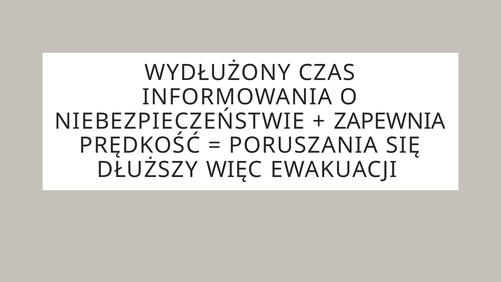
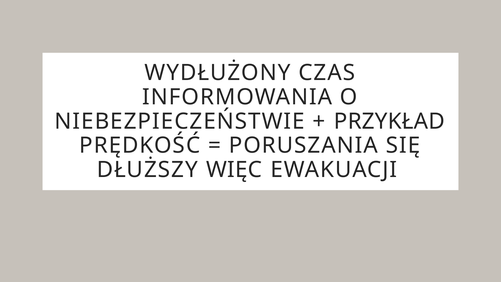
ZAPEWNIA: ZAPEWNIA -> PRZYKŁAD (389, 121)
